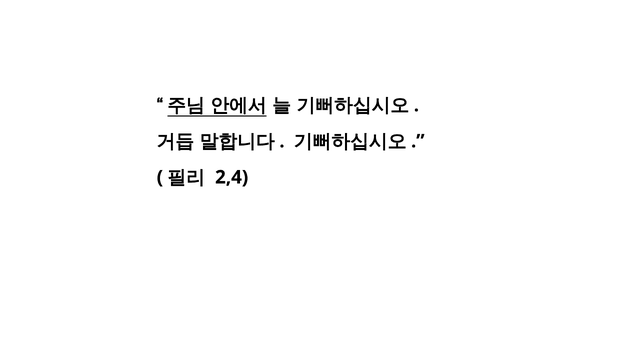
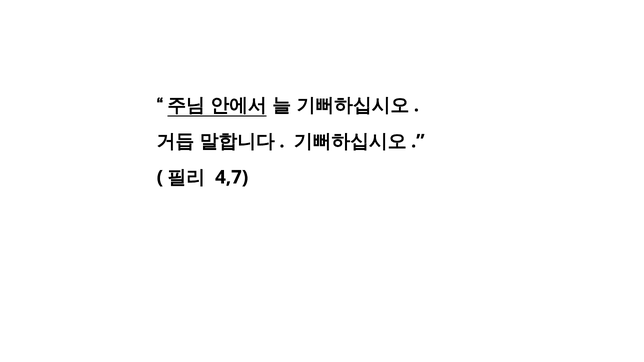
2,4: 2,4 -> 4,7 (232, 177)
